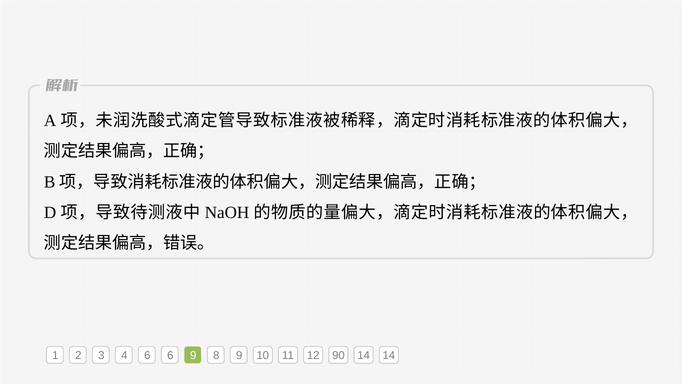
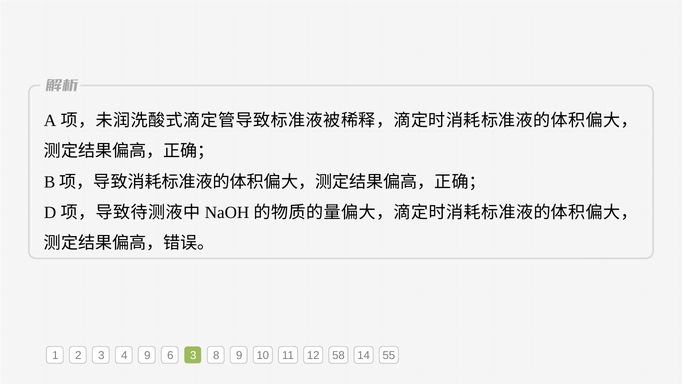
4 6: 6 -> 9 (147, 355)
6 9: 9 -> 3 (193, 355)
90: 90 -> 58 (338, 355)
14 14: 14 -> 55 (389, 355)
